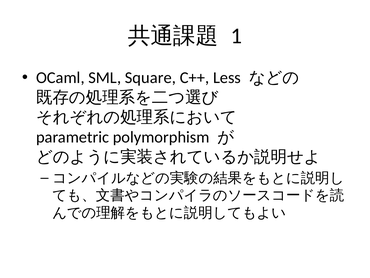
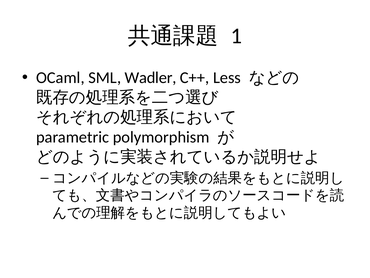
Square: Square -> Wadler (151, 78)
